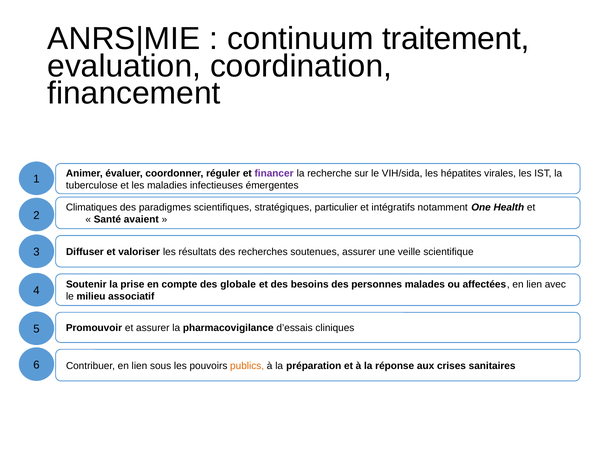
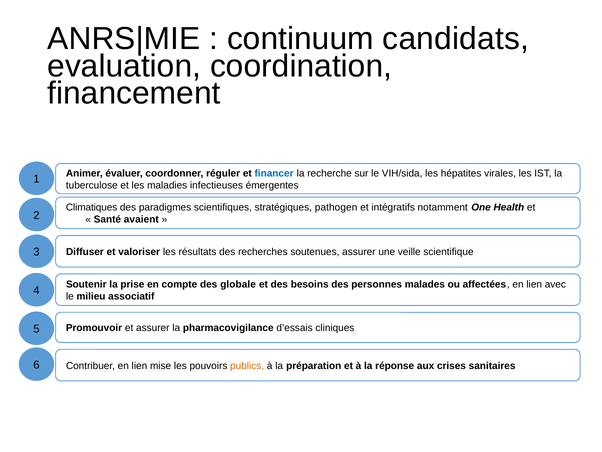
traitement: traitement -> candidats (456, 39)
financer colour: purple -> blue (274, 173)
particulier: particulier -> pathogen (336, 207)
sous: sous -> mise (161, 365)
